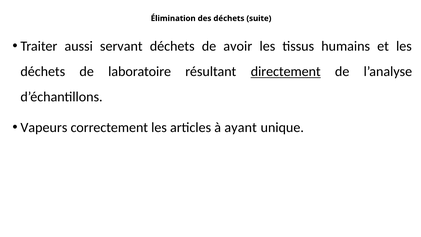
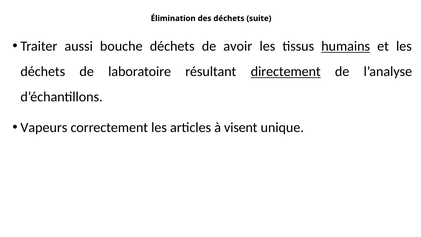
servant: servant -> bouche (121, 46)
humains underline: none -> present (346, 46)
ayant: ayant -> visent (241, 127)
